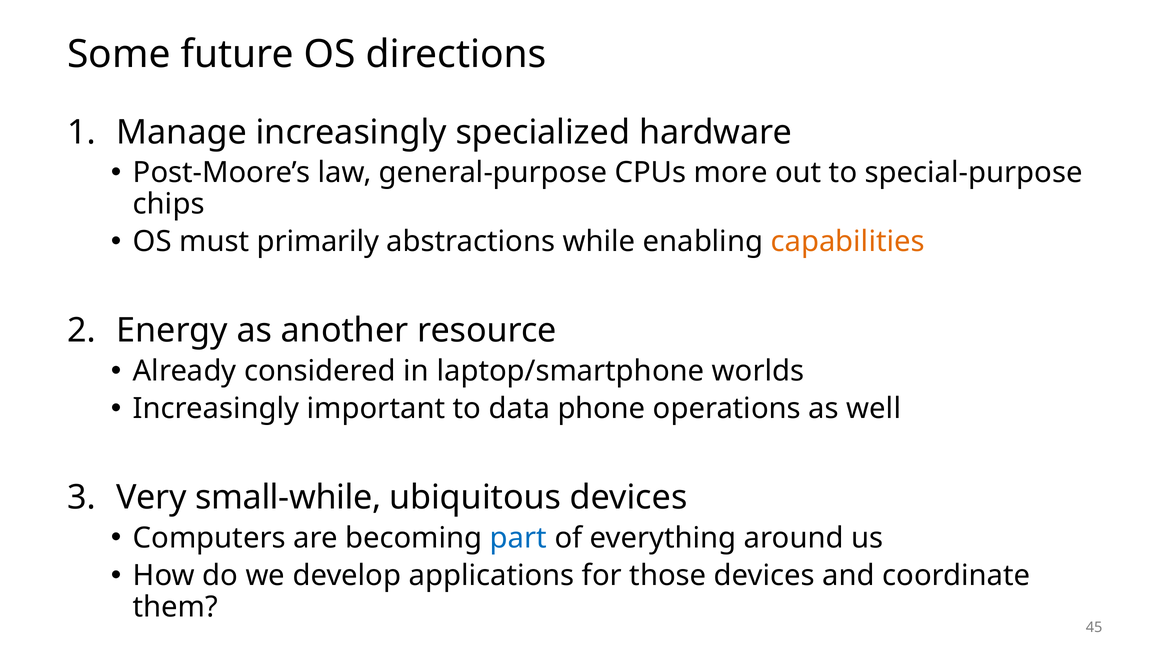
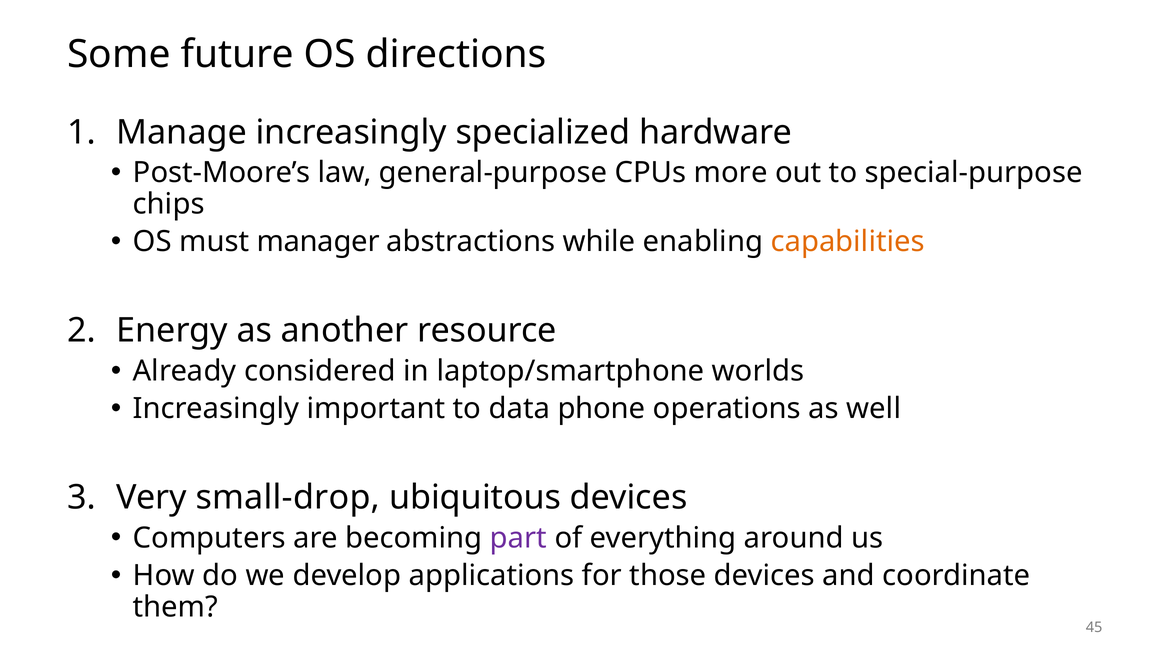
primarily: primarily -> manager (318, 242)
small-while: small-while -> small-drop (288, 498)
part colour: blue -> purple (518, 538)
